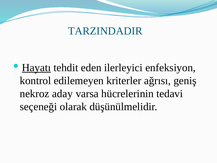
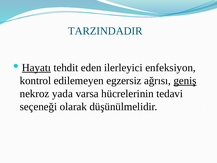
kriterler: kriterler -> egzersiz (124, 81)
geniş underline: none -> present (185, 81)
aday: aday -> yada (62, 94)
